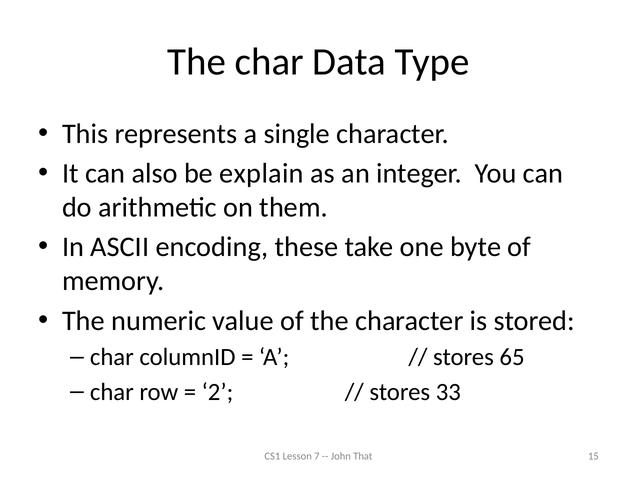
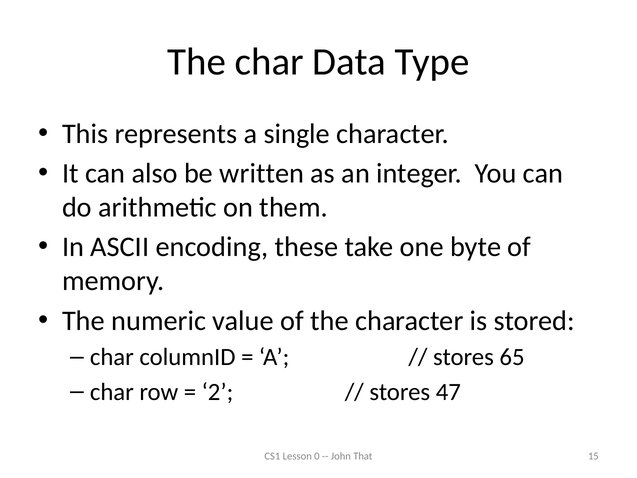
explain: explain -> written (262, 173)
33: 33 -> 47 (448, 392)
7: 7 -> 0 (317, 456)
